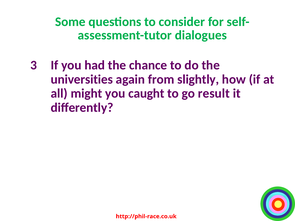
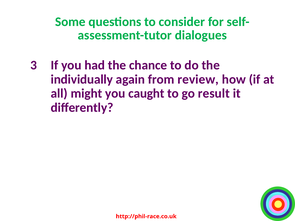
universities: universities -> individually (82, 79)
slightly: slightly -> review (198, 79)
